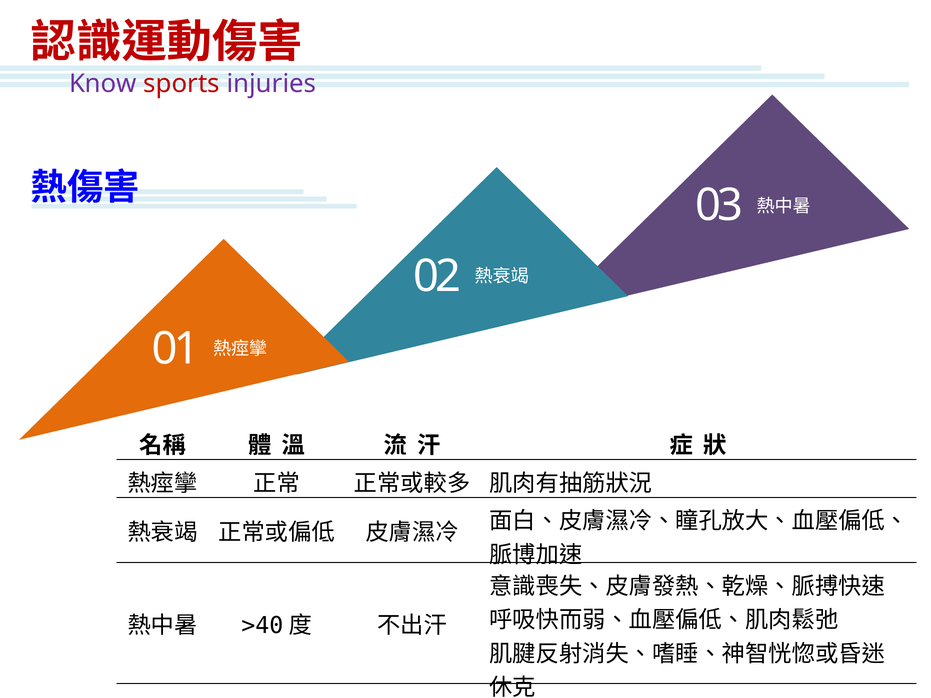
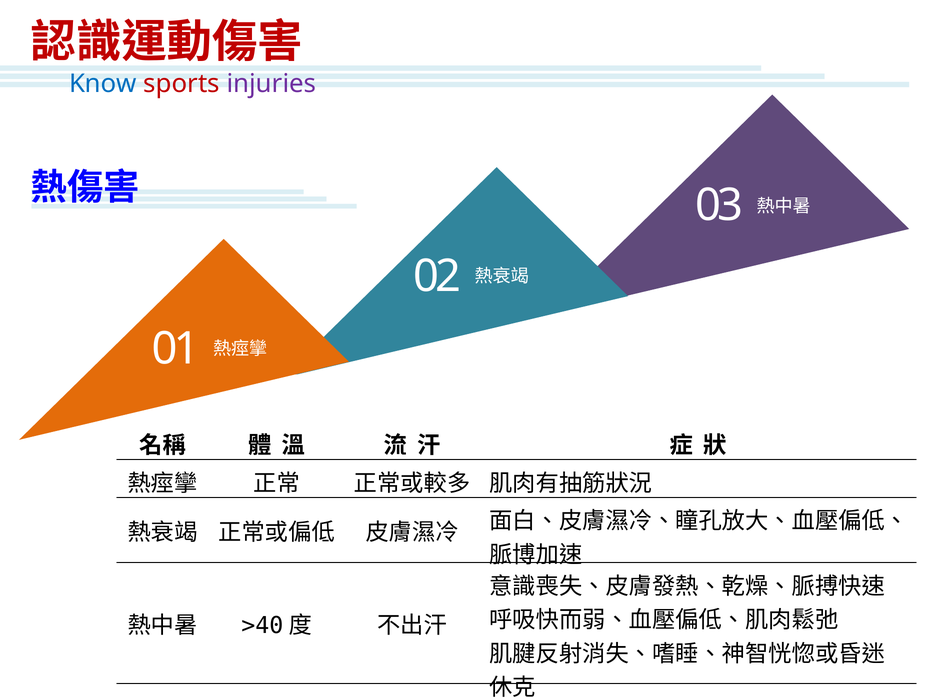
Know colour: purple -> blue (103, 83)
